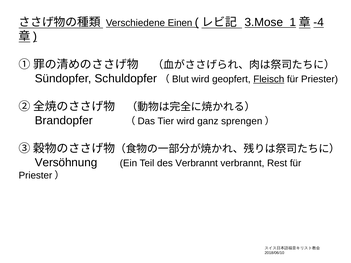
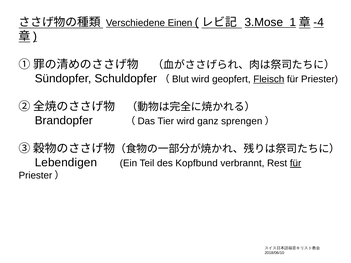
Versöhnung: Versöhnung -> Lebendigen (66, 163)
des Verbrannt: Verbrannt -> Kopfbund (197, 163)
für underline: none -> present (296, 163)
